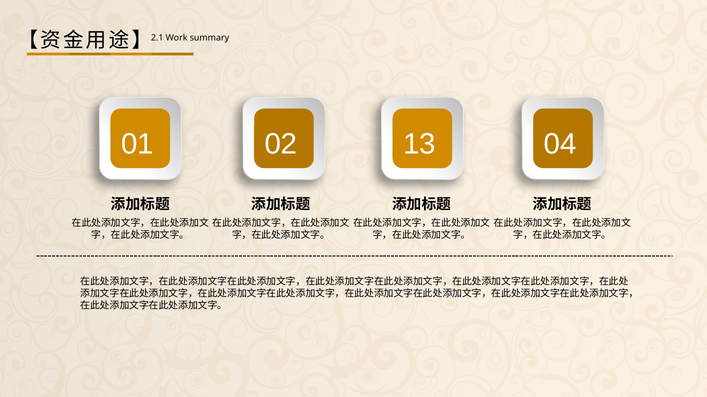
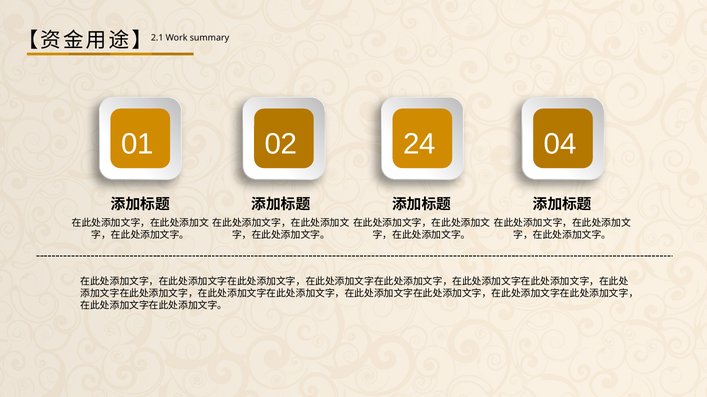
13: 13 -> 24 (419, 144)
